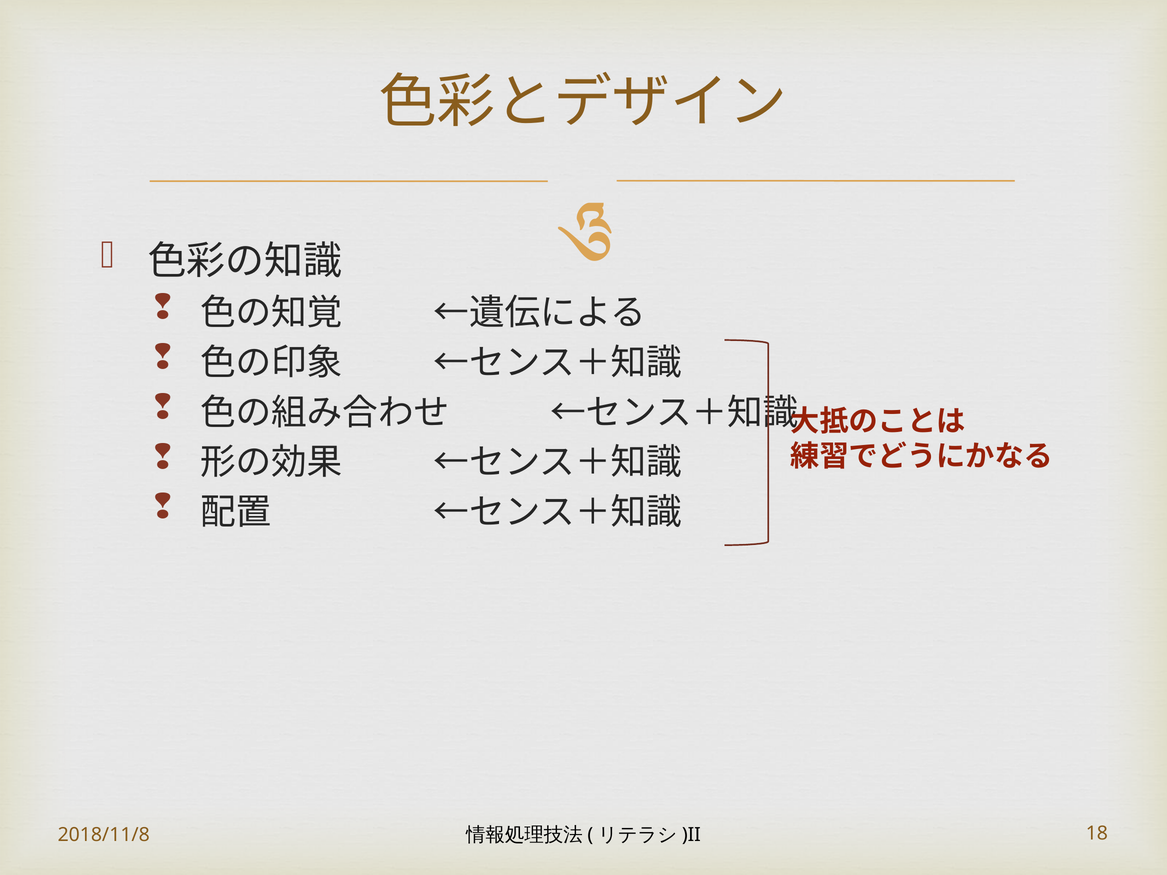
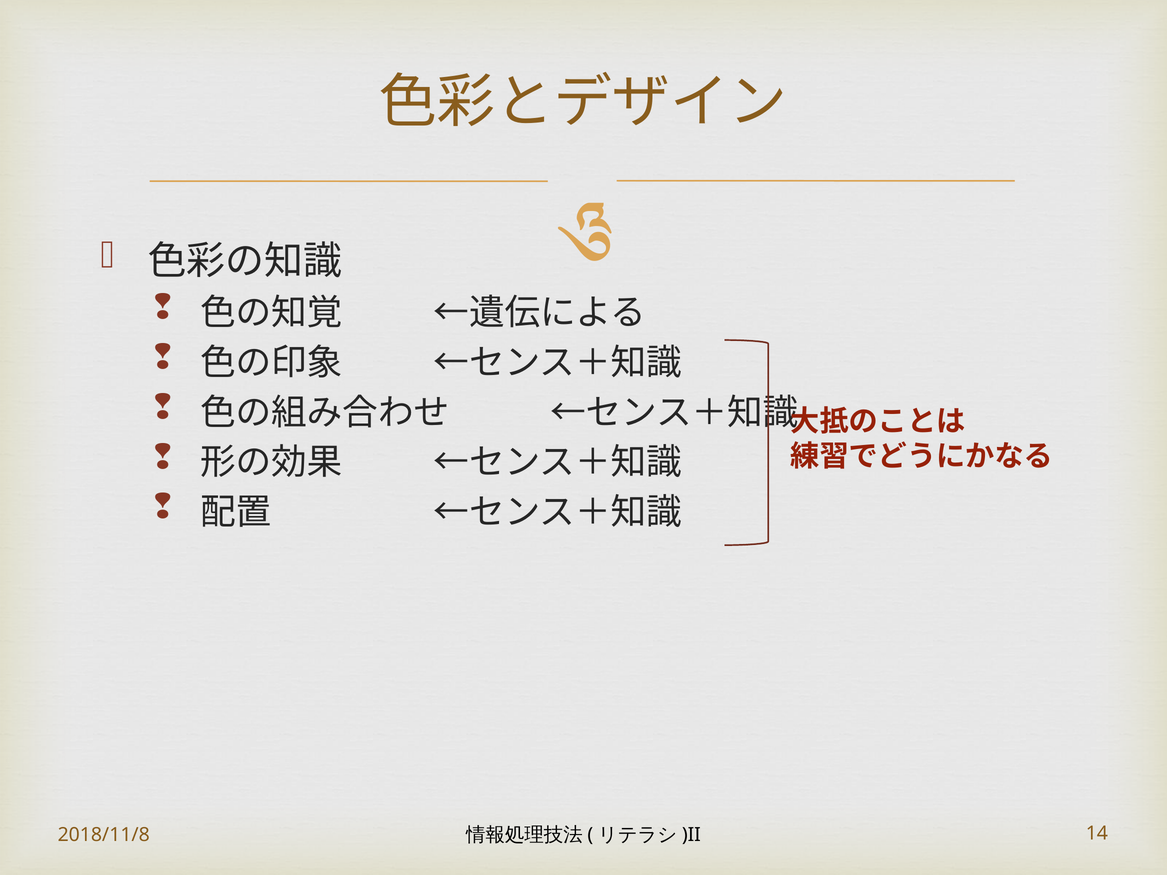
18: 18 -> 14 (1097, 834)
